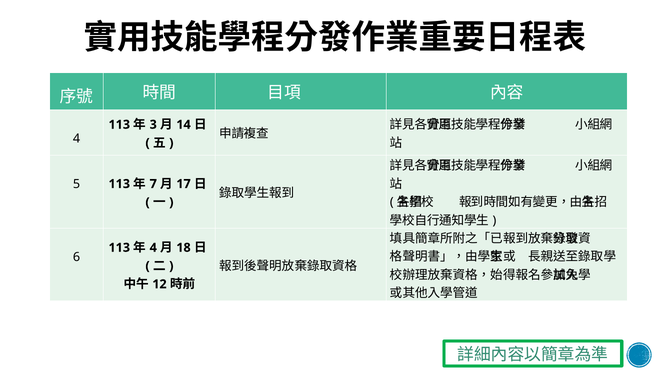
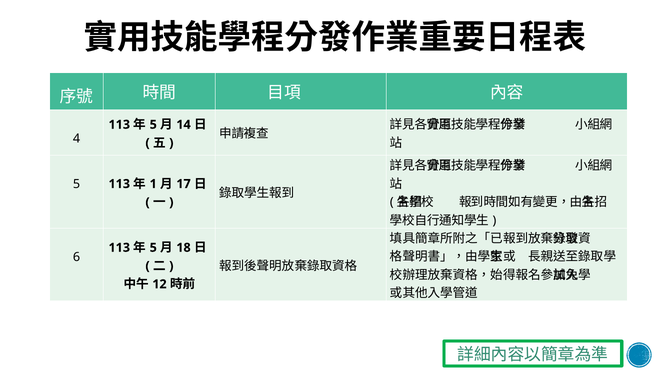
3: 3 -> 5 (153, 125)
7: 7 -> 1 (153, 184)
4: 4 -> 5 (153, 248)
